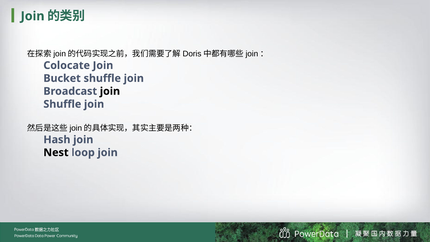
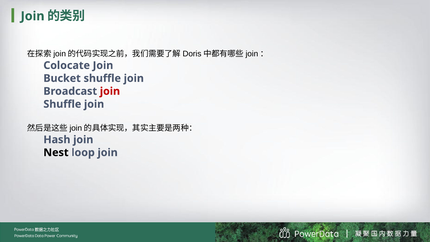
join colour: black -> red (110, 91)
